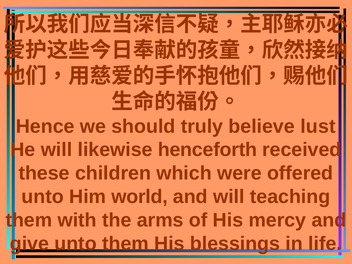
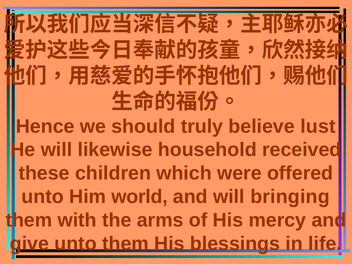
henceforth: henceforth -> household (207, 150)
teaching: teaching -> bringing (290, 197)
